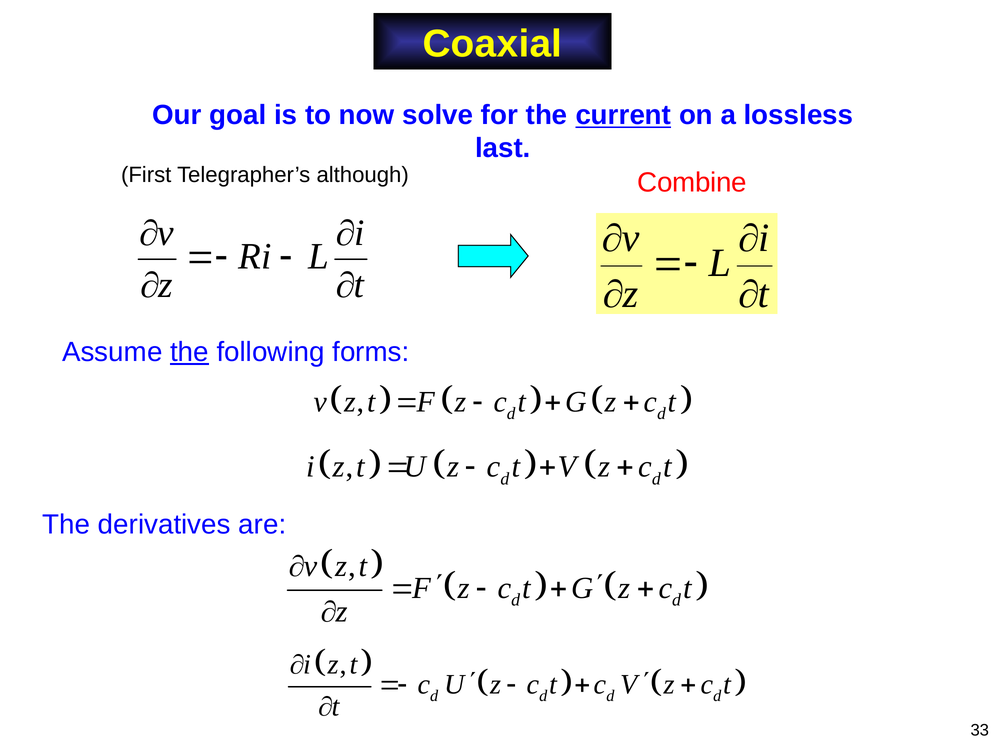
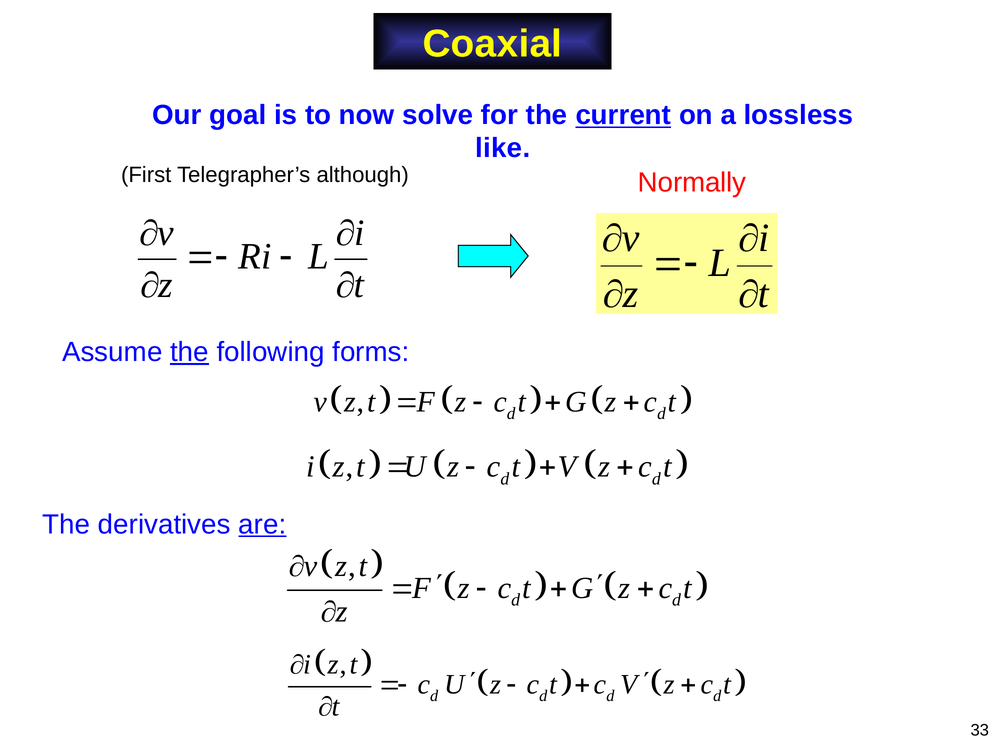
last: last -> like (503, 148)
Combine: Combine -> Normally (692, 183)
are underline: none -> present (262, 525)
